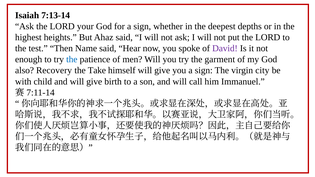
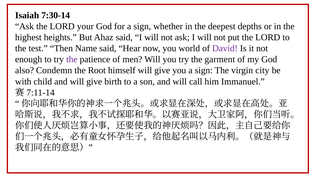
7:13-14: 7:13-14 -> 7:30-14 (56, 15)
spoke: spoke -> world (189, 48)
the colour: blue -> purple (72, 59)
Recovery: Recovery -> Condemn (54, 71)
Take: Take -> Root (97, 71)
